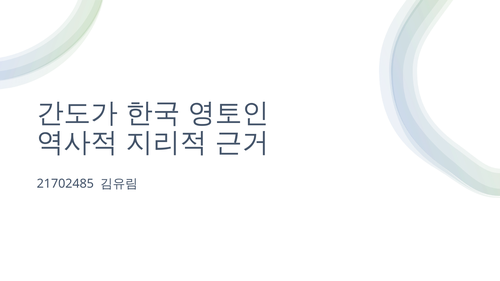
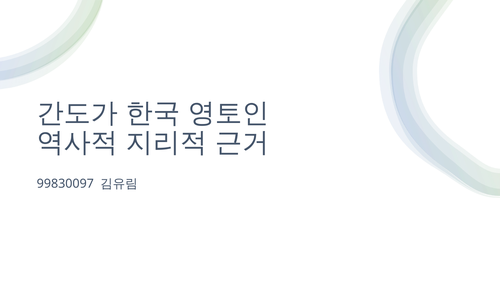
21702485: 21702485 -> 99830097 (65, 184)
